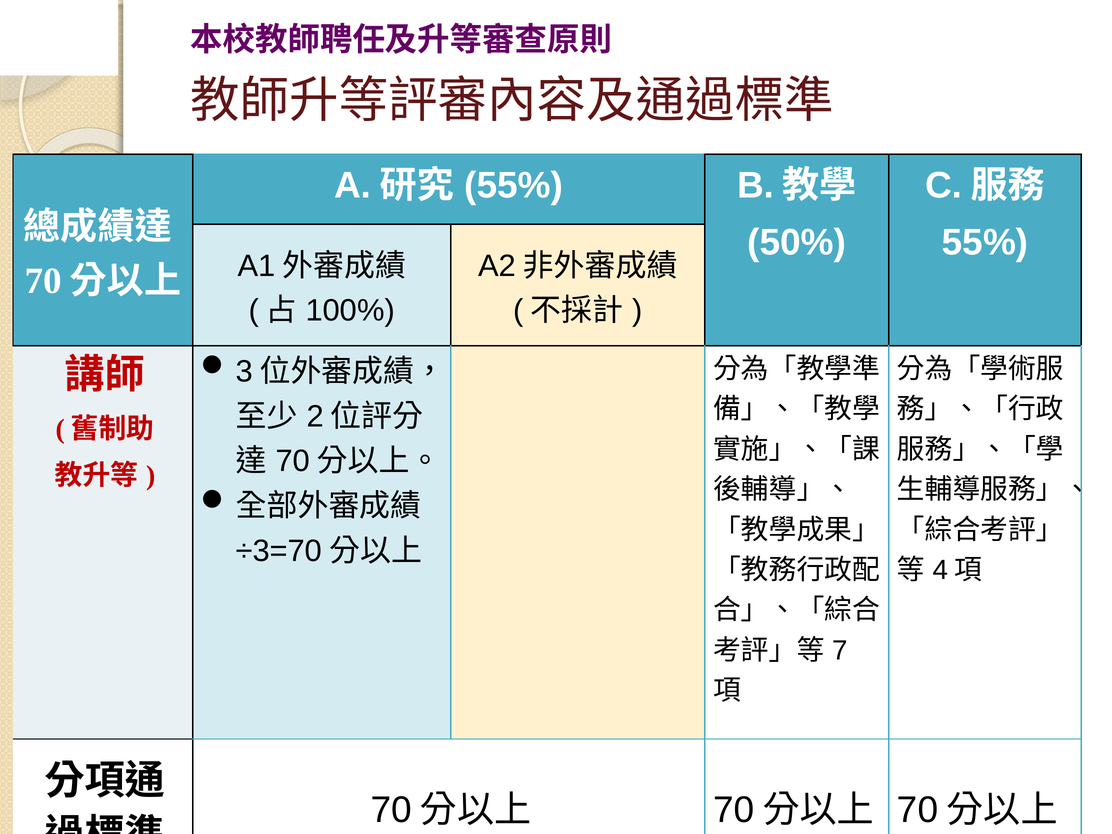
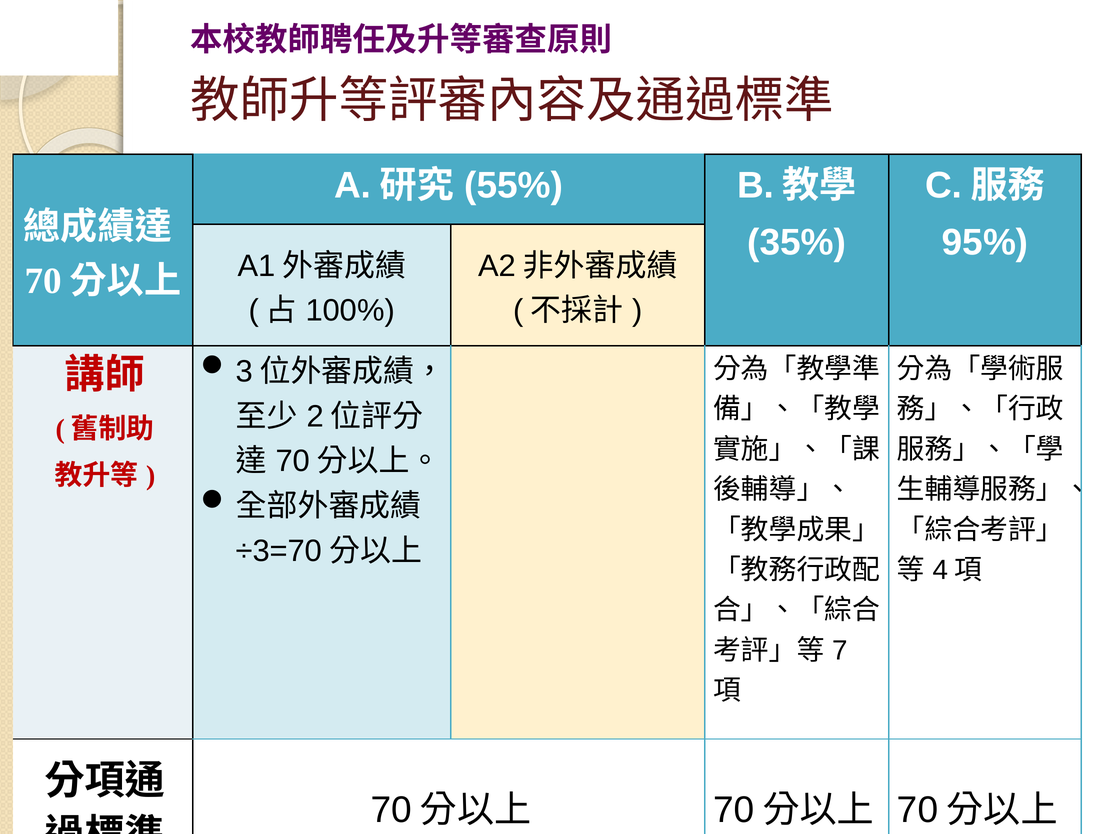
50%: 50% -> 35% (797, 242)
55%: 55% -> 95% (985, 242)
